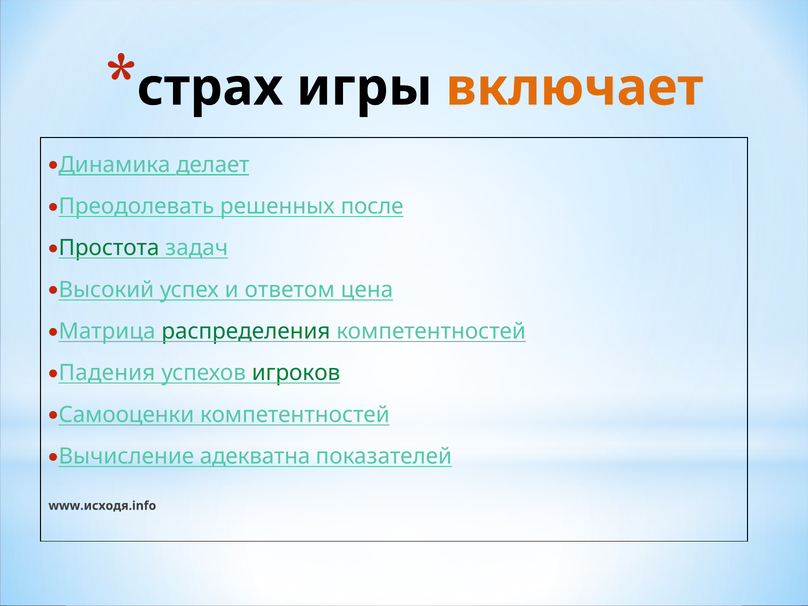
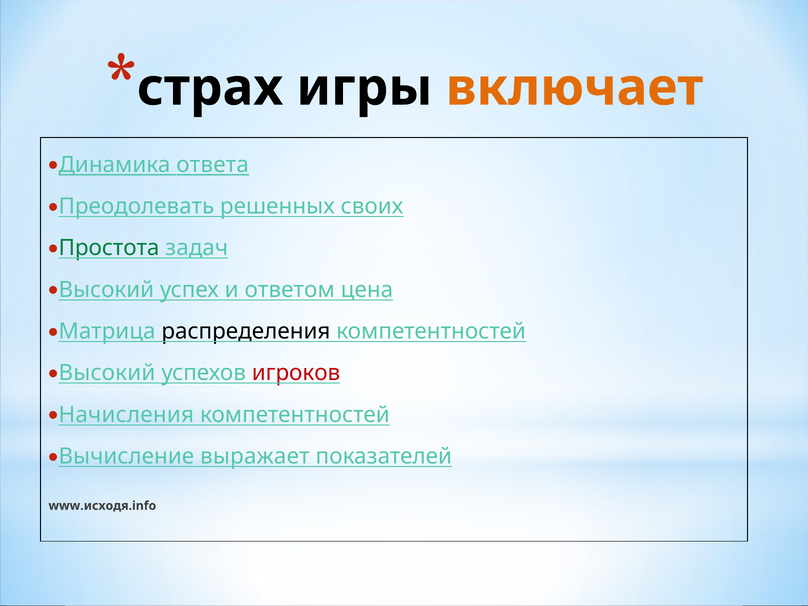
делает: делает -> ответа (213, 165)
после: после -> своих (372, 206)
распределения colour: green -> black (246, 331)
Падения: Падения -> Высокий (107, 373)
игроков colour: green -> red (296, 373)
Самооценки: Самооценки -> Начисления (126, 415)
адекватна: адекватна -> выражает (255, 456)
